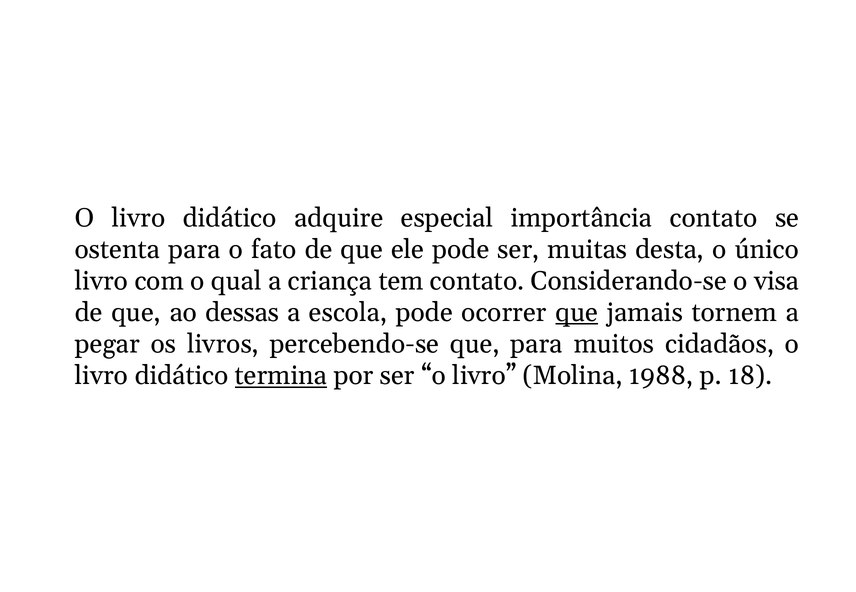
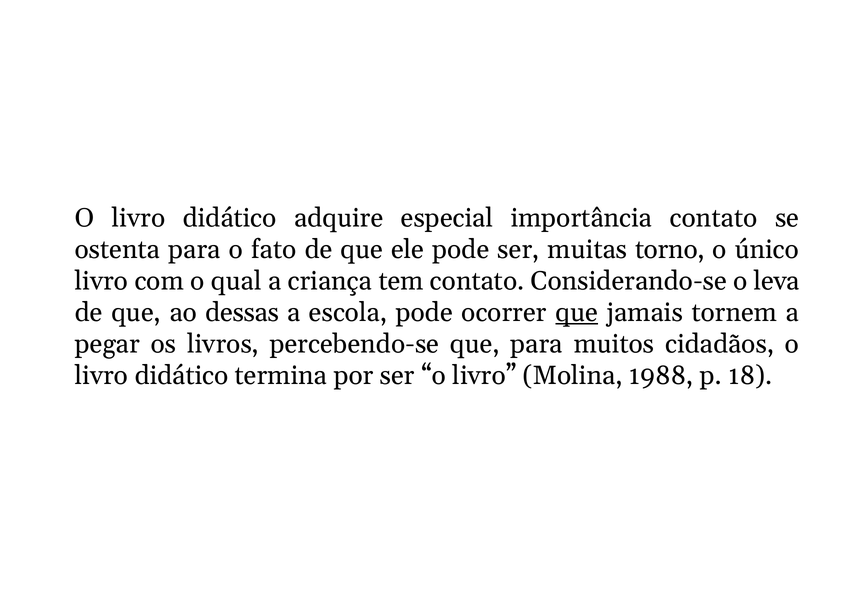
desta: desta -> torno (670, 250)
visa: visa -> leva (777, 281)
termina underline: present -> none (281, 376)
